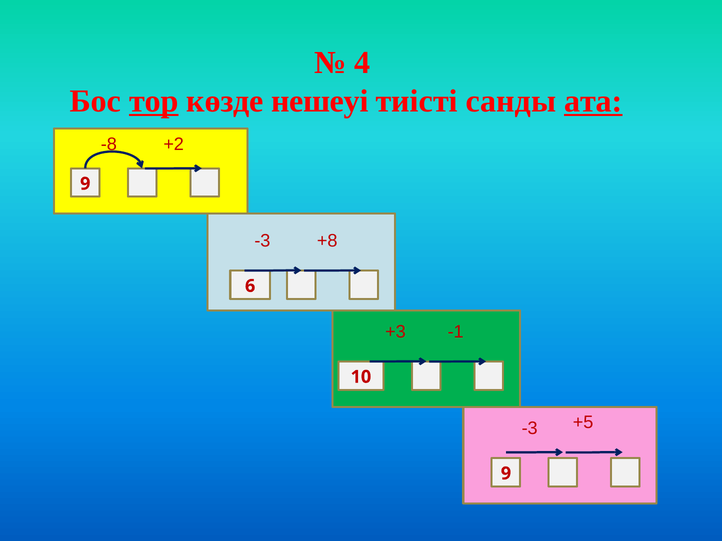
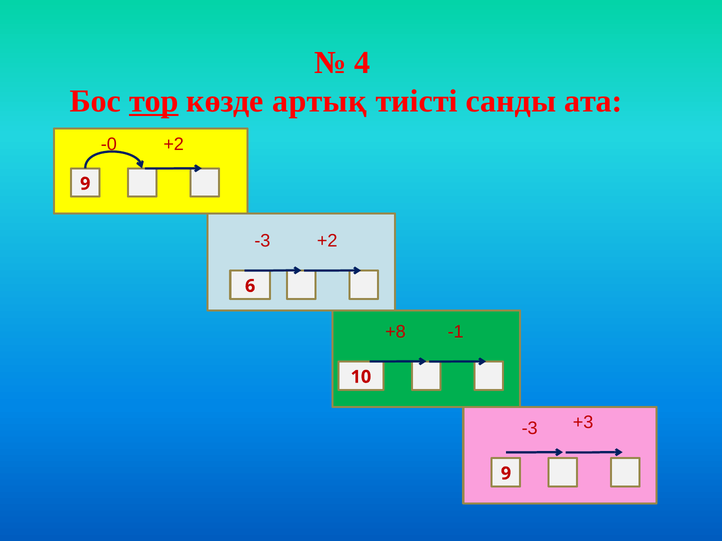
нешеуі: нешеуі -> артық (319, 101)
ата underline: present -> none (593, 101)
-8: -8 -> -0 (109, 144)
-3 +8: +8 -> +2 (327, 241)
+3: +3 -> +8 (395, 332)
+5: +5 -> +3 (583, 423)
